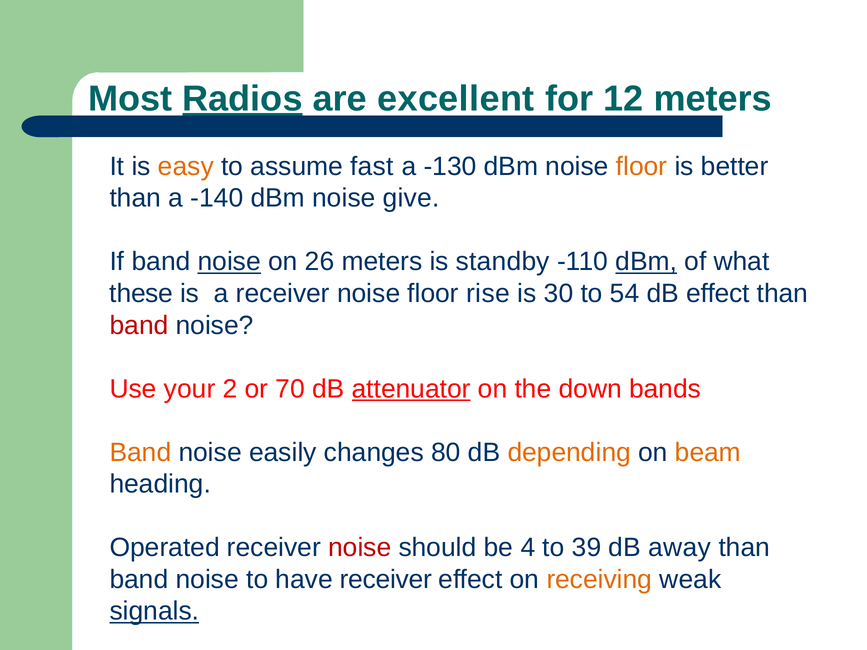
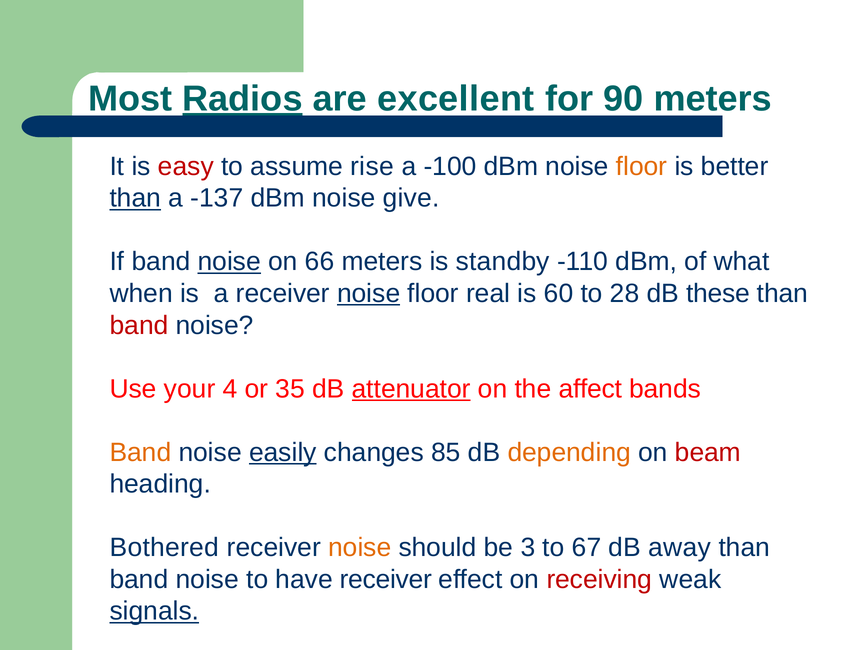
12: 12 -> 90 (623, 99)
easy colour: orange -> red (186, 167)
fast: fast -> rise (372, 167)
-130: -130 -> -100 (450, 167)
than underline: none -> present (135, 198)
-140: -140 -> -137 (217, 198)
26: 26 -> 66 (320, 262)
dBm underline: present -> none (646, 262)
these: these -> when (141, 294)
noise underline: none -> present (369, 294)
rise: rise -> real (488, 294)
30: 30 -> 60 (559, 294)
54: 54 -> 28 (625, 294)
dB effect: effect -> these (718, 294)
2: 2 -> 4 (230, 389)
70: 70 -> 35 (290, 389)
down: down -> affect (590, 389)
easily underline: none -> present (283, 453)
80: 80 -> 85 (446, 453)
beam colour: orange -> red (708, 453)
Operated: Operated -> Bothered (165, 548)
noise colour: red -> orange (360, 548)
4: 4 -> 3 (528, 548)
39: 39 -> 67 (587, 548)
receiving colour: orange -> red (599, 580)
